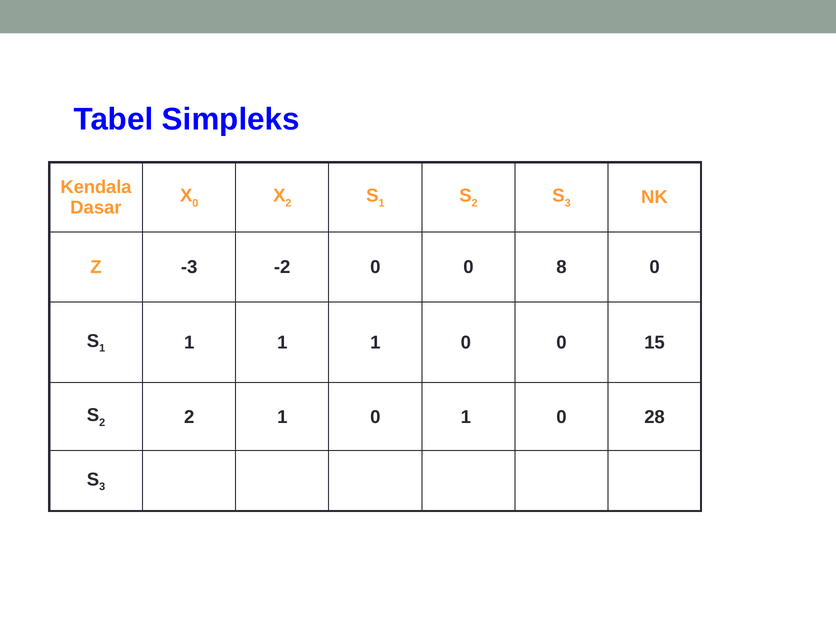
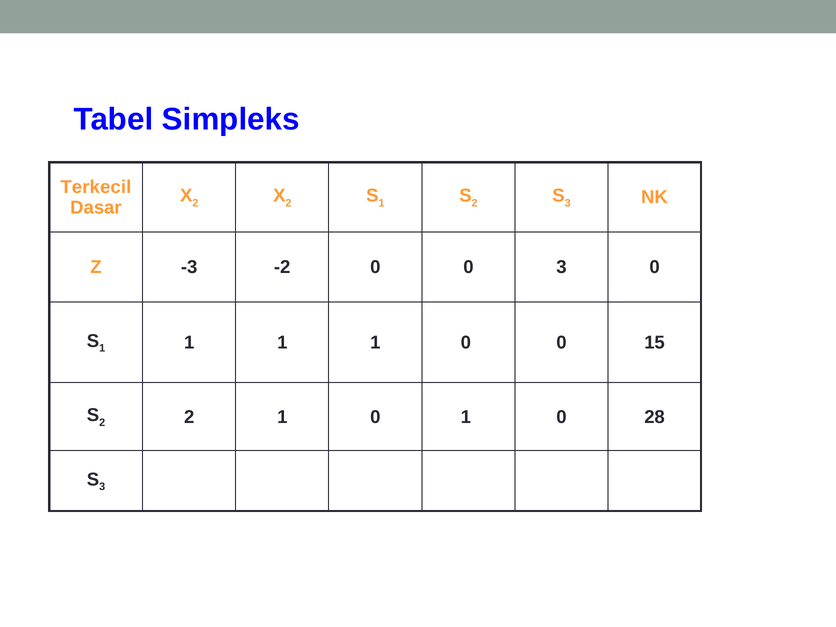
Kendala: Kendala -> Terkecil (96, 187)
0: 0 -> 2 (195, 203)
0 8: 8 -> 3 (561, 267)
